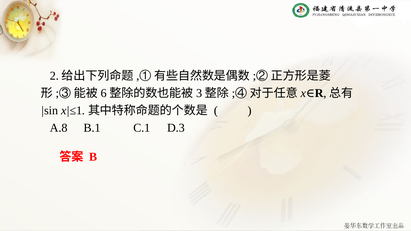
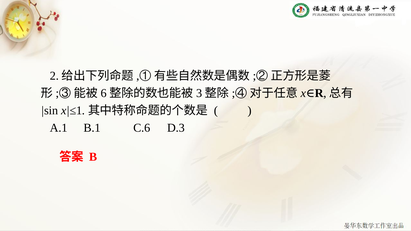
A.8: A.8 -> A.1 (59, 128)
C.1: C.1 -> C.6 (142, 128)
